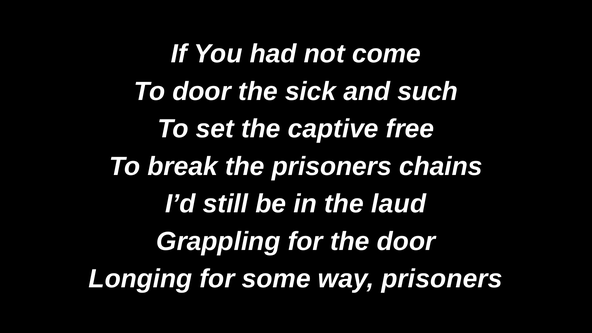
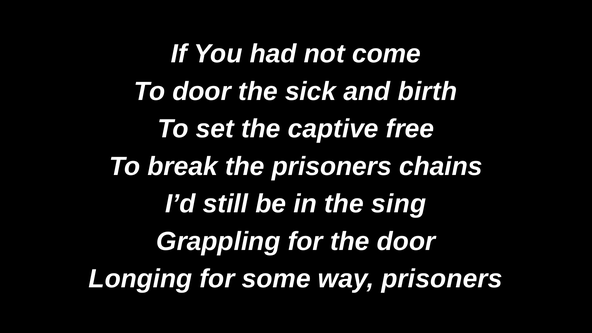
such: such -> birth (427, 91)
laud: laud -> sing (399, 204)
